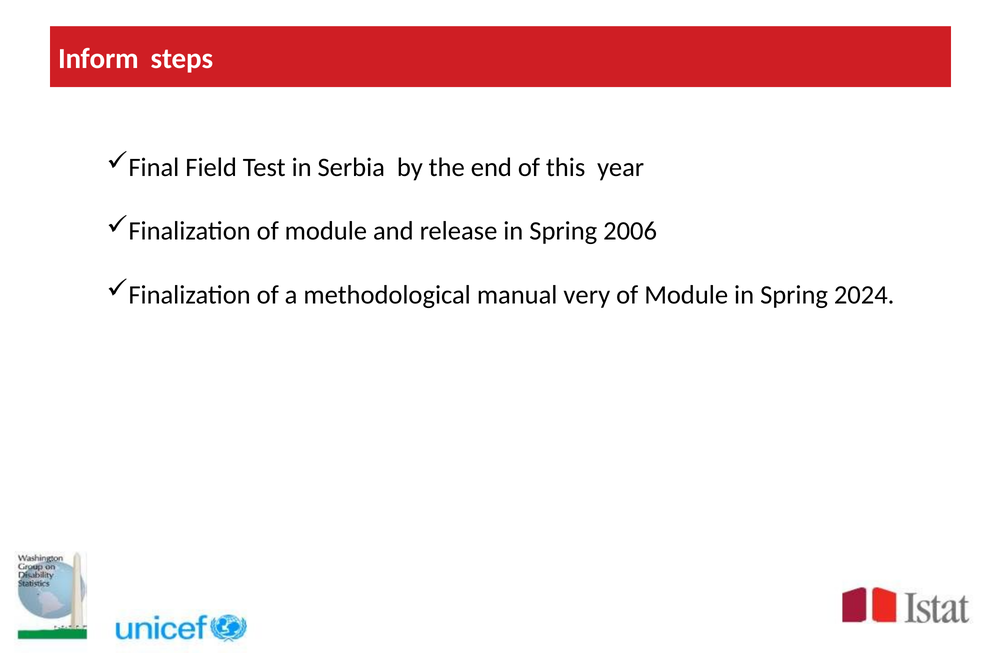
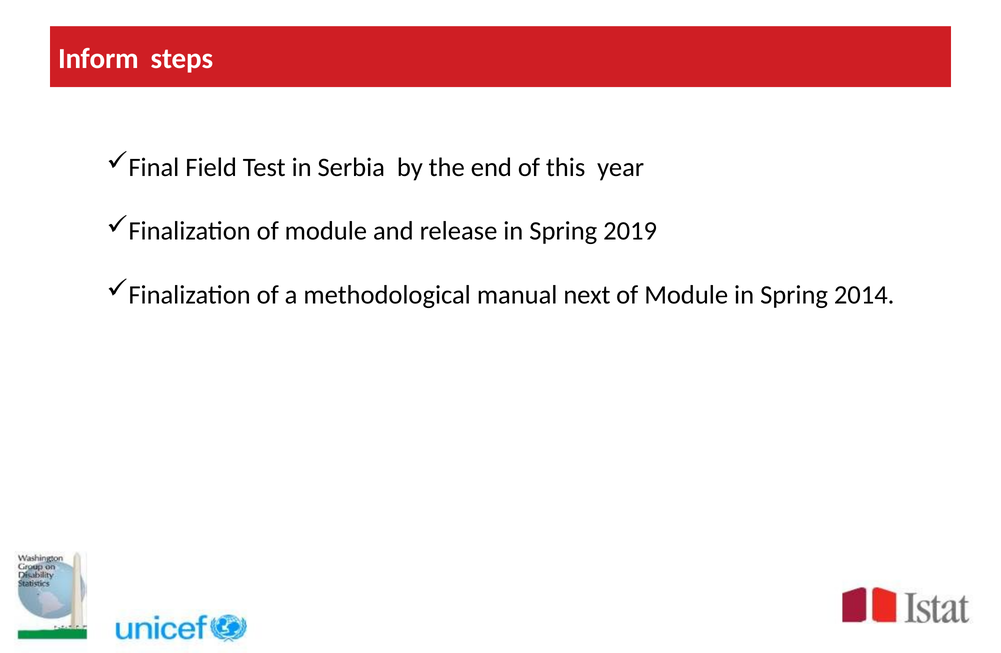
2006: 2006 -> 2019 (630, 231)
very: very -> next (587, 295)
2024: 2024 -> 2014 (864, 295)
